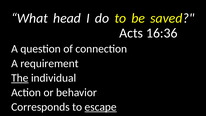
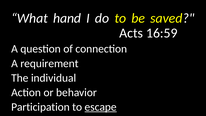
head: head -> hand (67, 18)
16:36: 16:36 -> 16:59 (162, 33)
The underline: present -> none (20, 78)
Corresponds: Corresponds -> Participation (40, 107)
